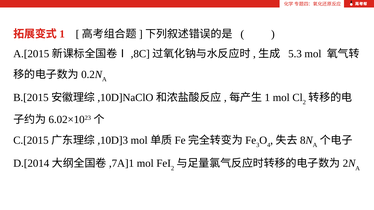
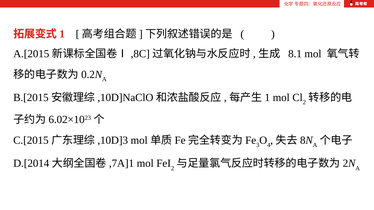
5.3: 5.3 -> 8.1 (295, 54)
